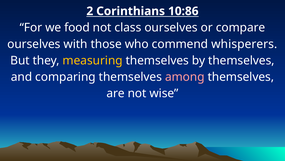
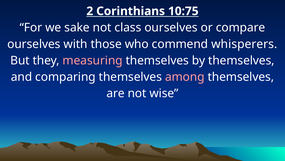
10:86: 10:86 -> 10:75 (183, 11)
food: food -> sake (77, 28)
measuring colour: yellow -> pink (93, 60)
